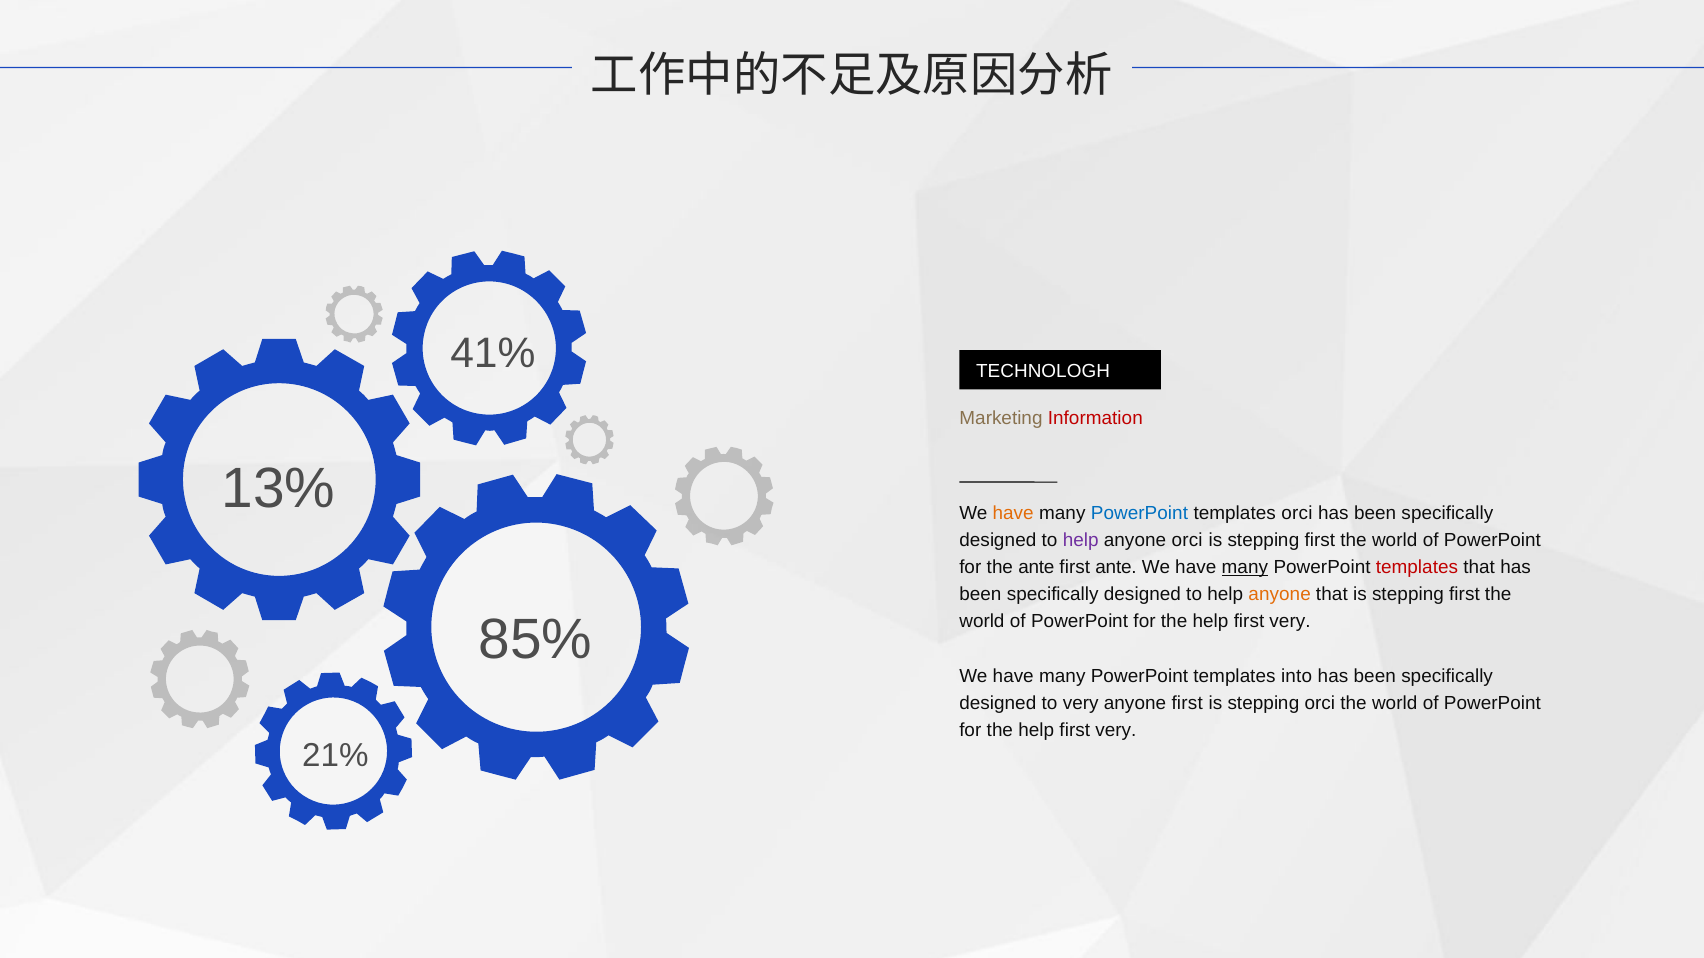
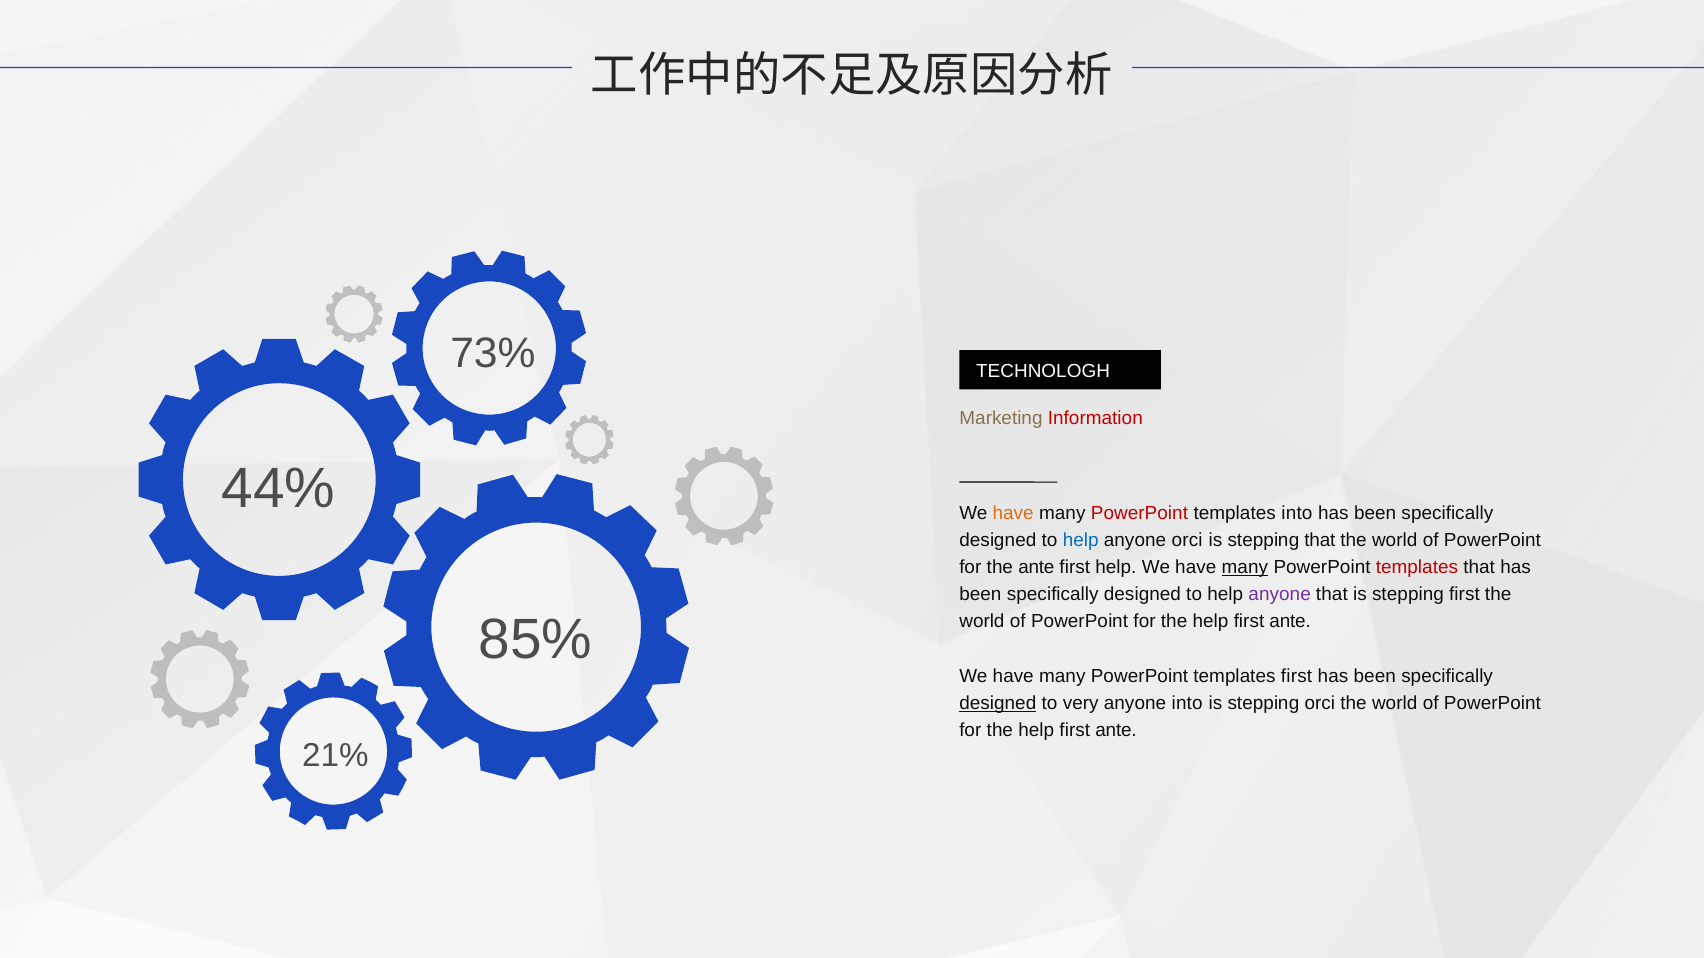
41%: 41% -> 73% (493, 353)
13%: 13% -> 44% (279, 489)
PowerPoint colour: blue -> red (1139, 513)
templates orci: orci -> into (1297, 513)
help colour: purple -> blue (1081, 540)
first: first -> that (1320, 540)
first ante: ante -> help (1116, 567)
anyone colour: orange -> purple (1280, 595)
very: very -> ante (1290, 622)
templates into: into -> first (1297, 676)
designed underline: none -> present (998, 703)
anyone first: first -> into (1187, 703)
very: very -> ante (1116, 730)
